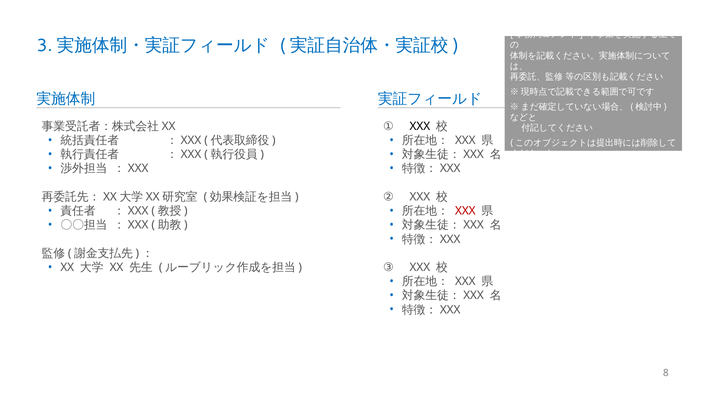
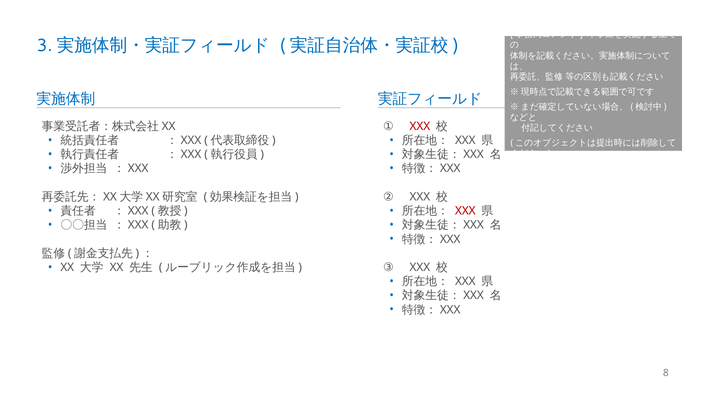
XXX colour: black -> red (420, 126)
